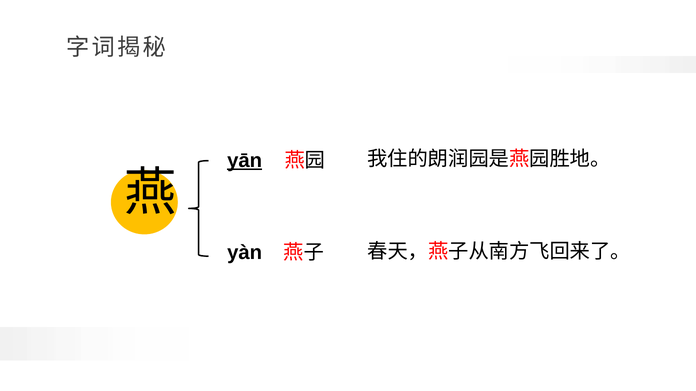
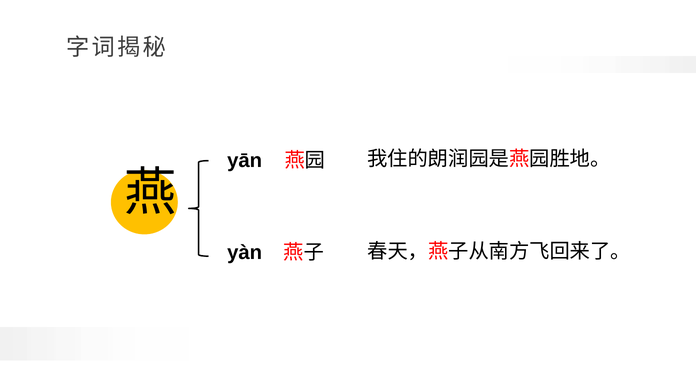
yān underline: present -> none (245, 161)
